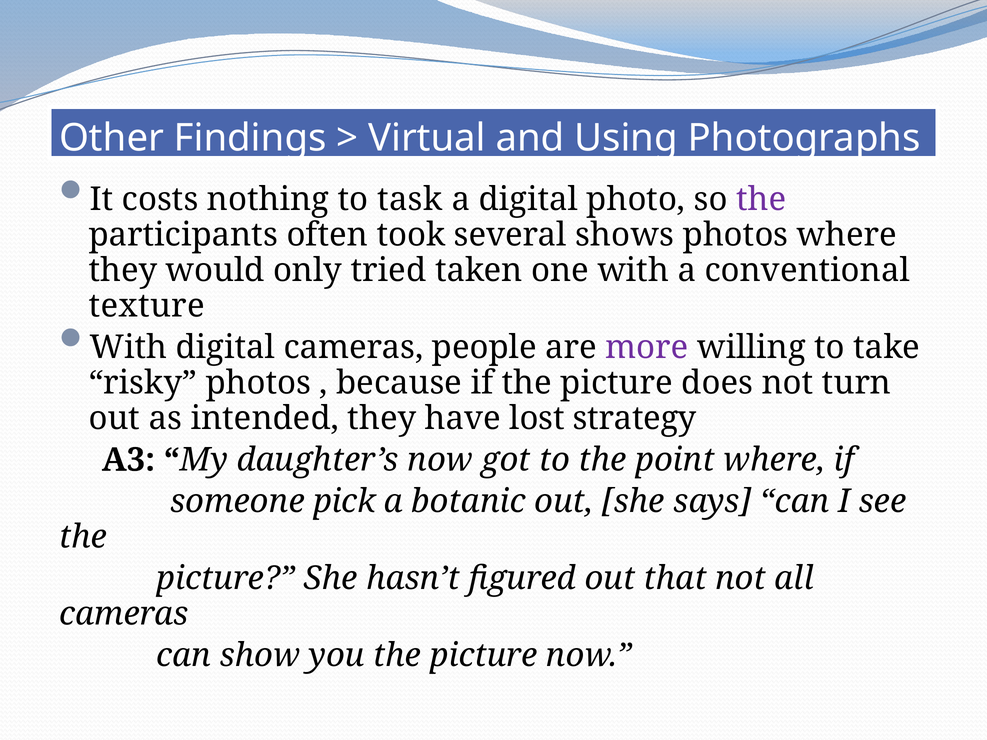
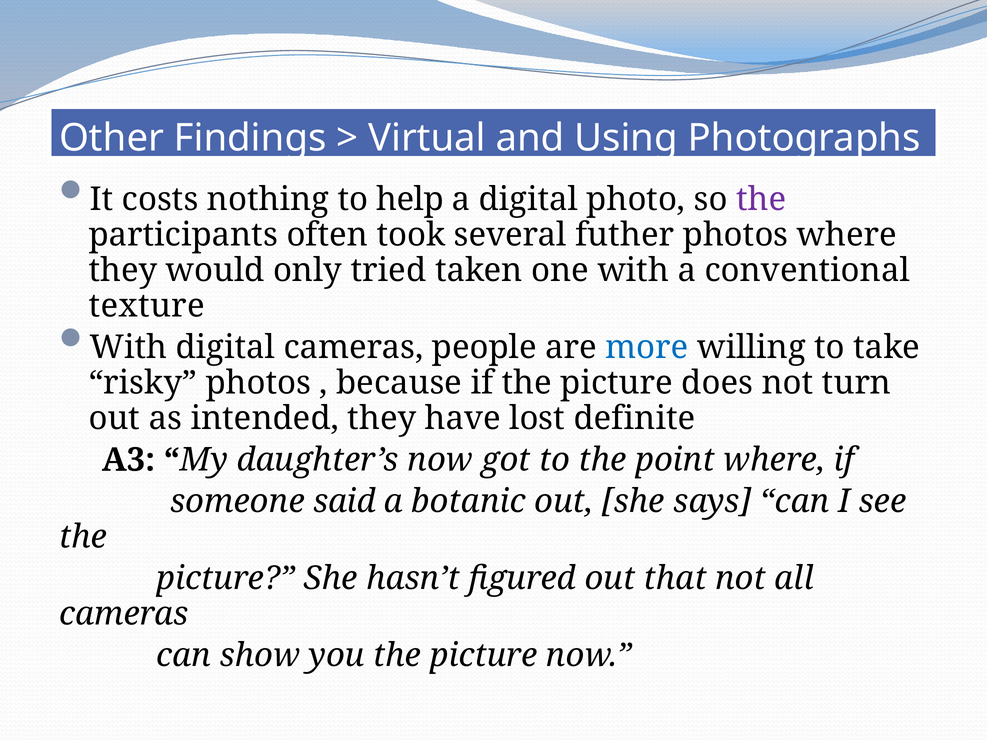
task: task -> help (410, 200)
shows: shows -> futher (625, 235)
more colour: purple -> blue (647, 348)
strategy: strategy -> definite (635, 419)
pick: pick -> said (344, 501)
